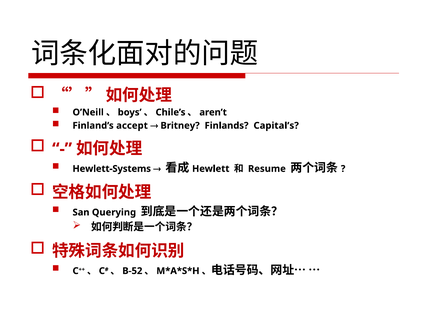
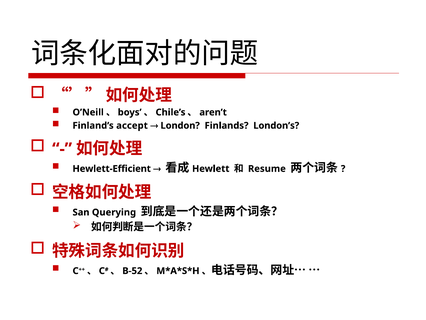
Britney: Britney -> London (180, 125)
Capital’s: Capital’s -> London’s (276, 125)
Hewlett-Systems: Hewlett-Systems -> Hewlett-Efficient (112, 168)
